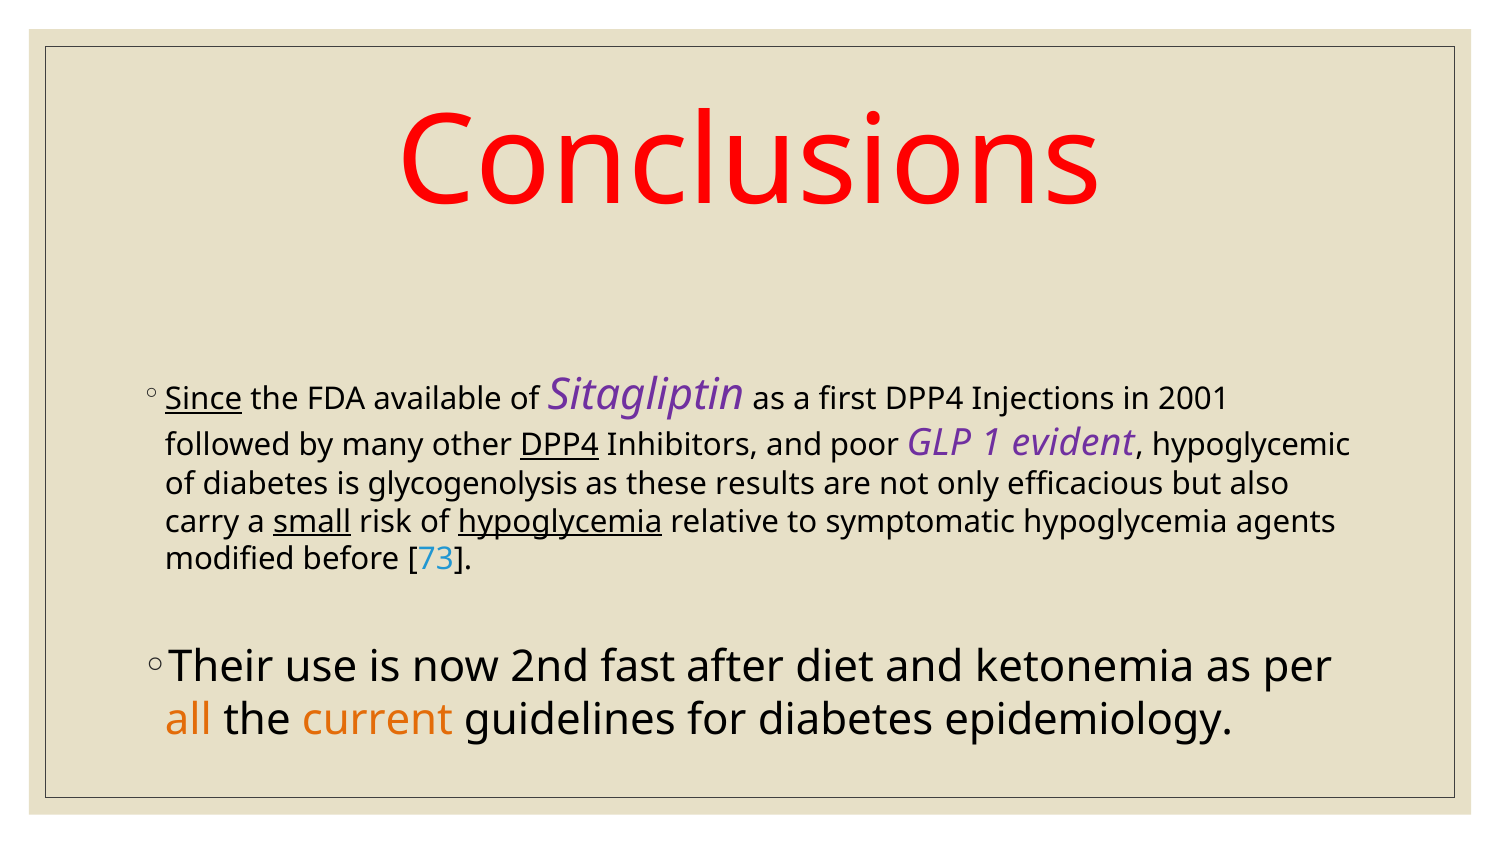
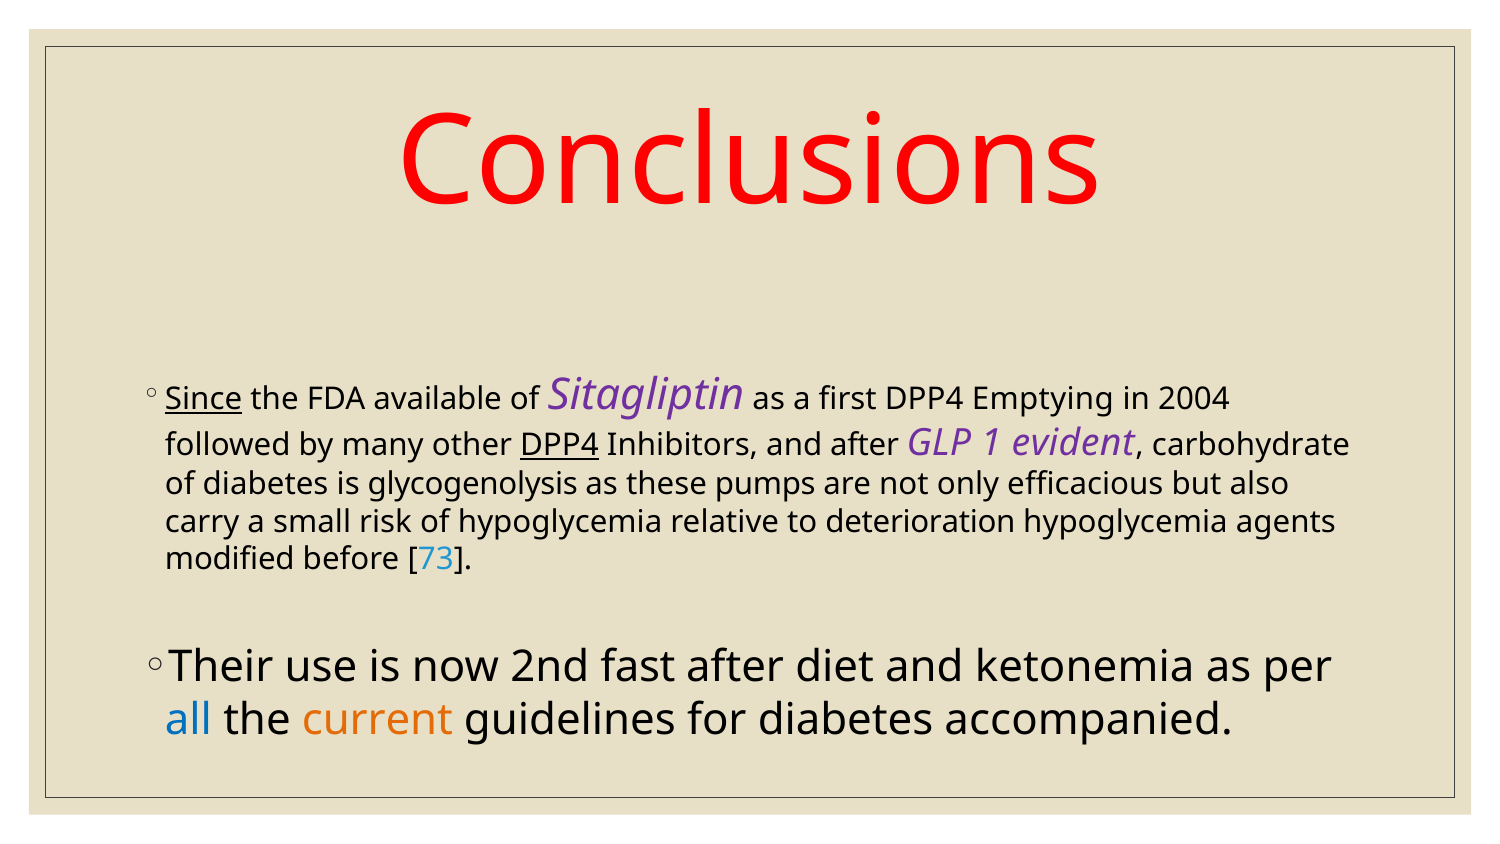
Injections: Injections -> Emptying (1043, 399)
2001: 2001 -> 2004 (1194, 399)
and poor: poor -> after (864, 445)
hypoglycemic: hypoglycemic -> carbohydrate (1251, 445)
results: results -> pumps (765, 484)
small underline: present -> none (312, 522)
hypoglycemia underline: present -> none (560, 522)
symptomatic: symptomatic -> deterioration (920, 522)
all colour: orange -> blue (188, 719)
epidemiology: epidemiology -> accompanied (1089, 719)
